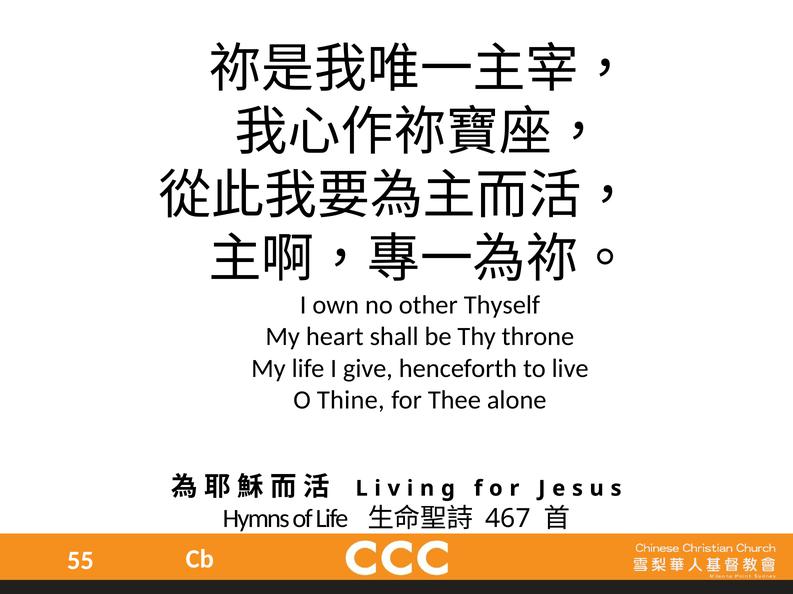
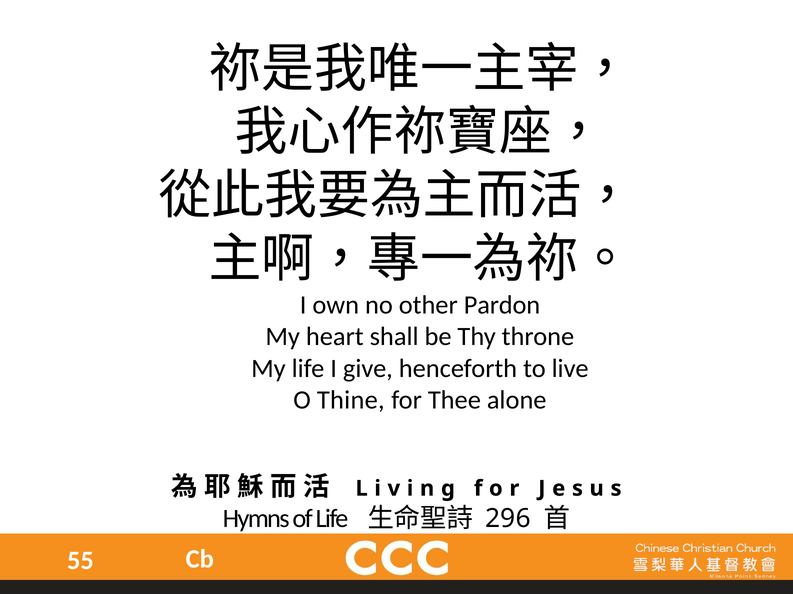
Thyself: Thyself -> Pardon (502, 305)
467: 467 -> 296 (508, 519)
